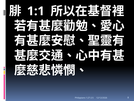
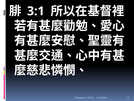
1:1: 1:1 -> 3:1 (36, 11)
